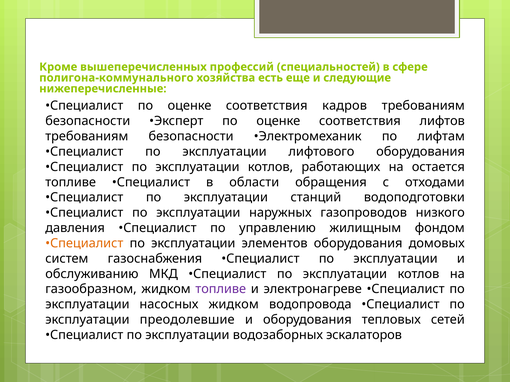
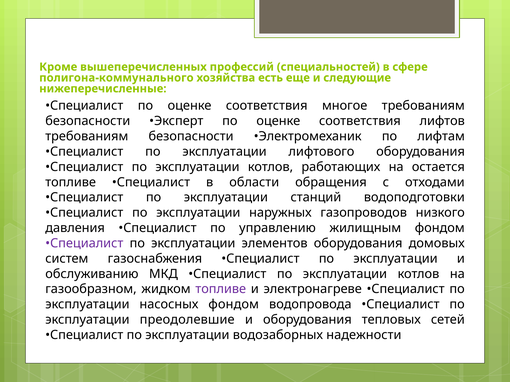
кадров: кадров -> многое (345, 106)
Специалист colour: orange -> purple (84, 244)
насосных жидком: жидком -> фондом (234, 305)
эскалаторов: эскалаторов -> надежности (364, 335)
